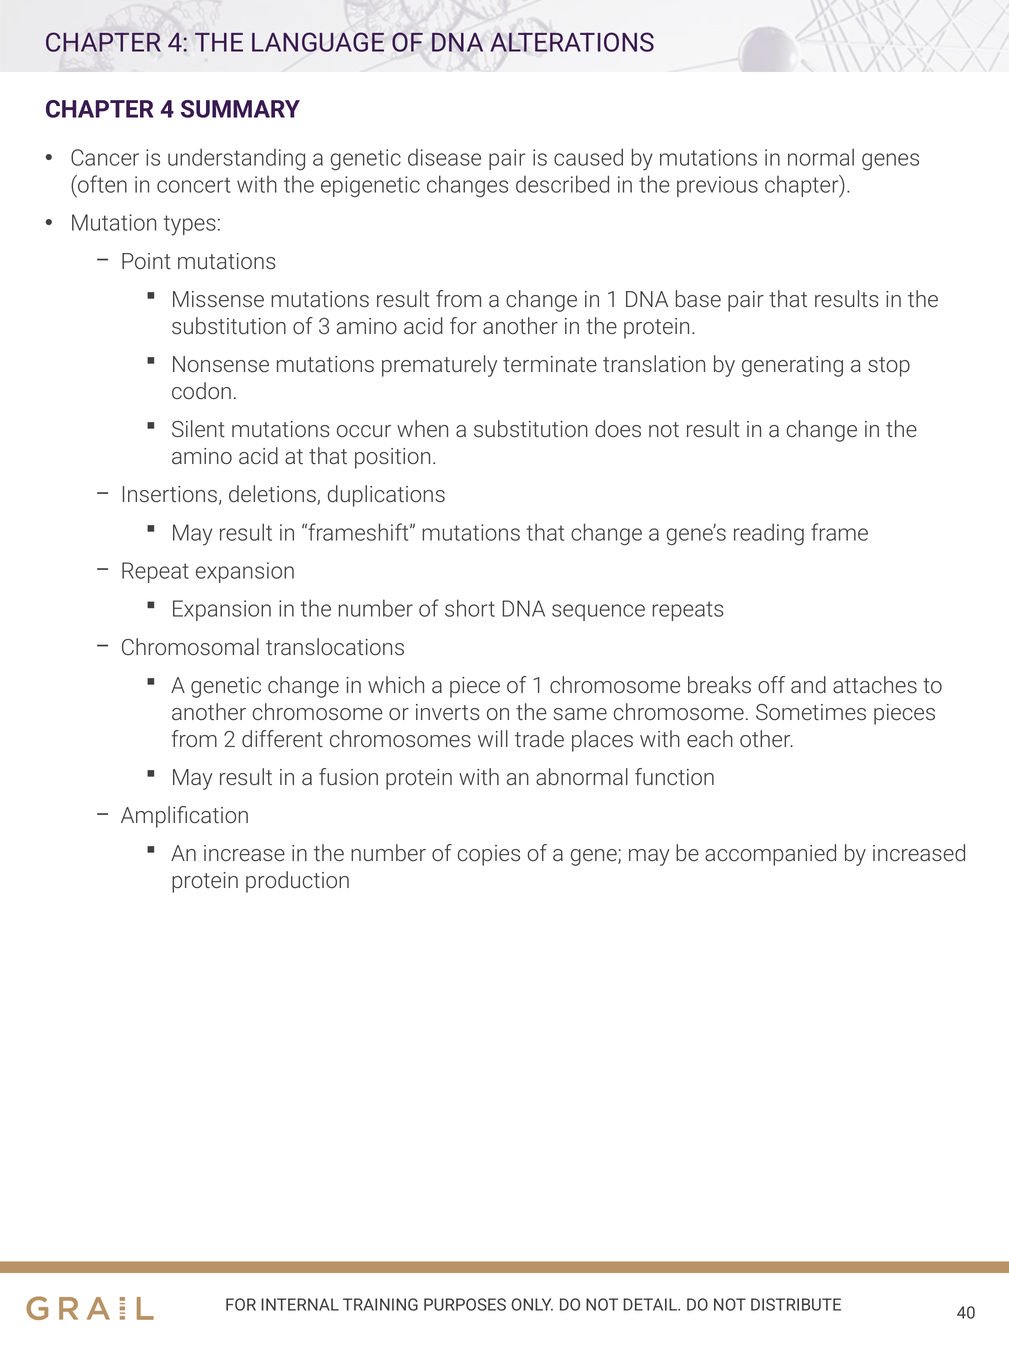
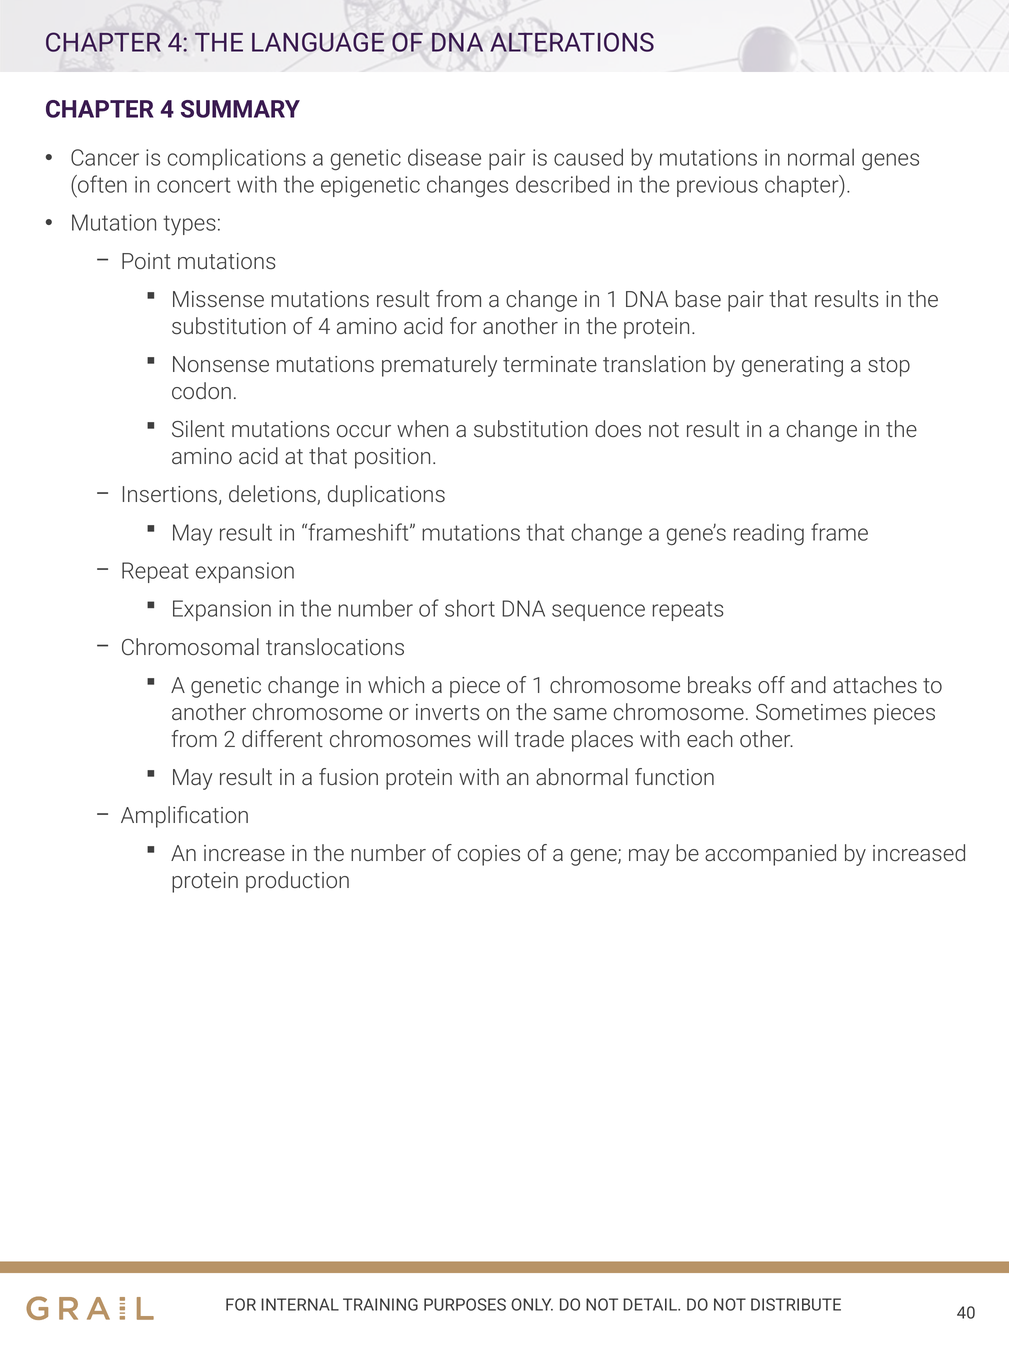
understanding: understanding -> complications (237, 158)
of 3: 3 -> 4 (324, 327)
